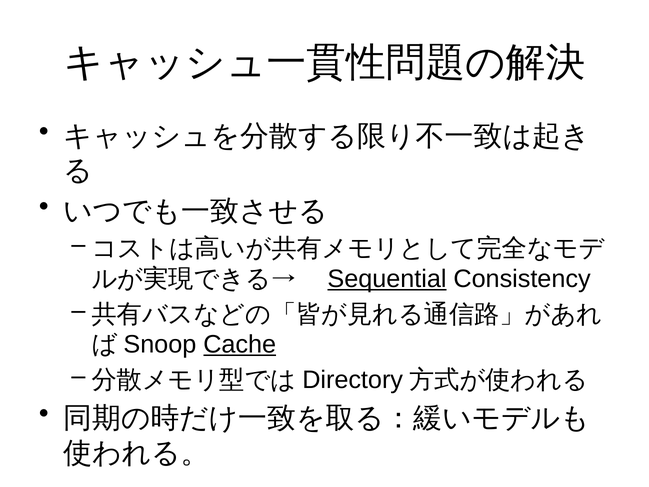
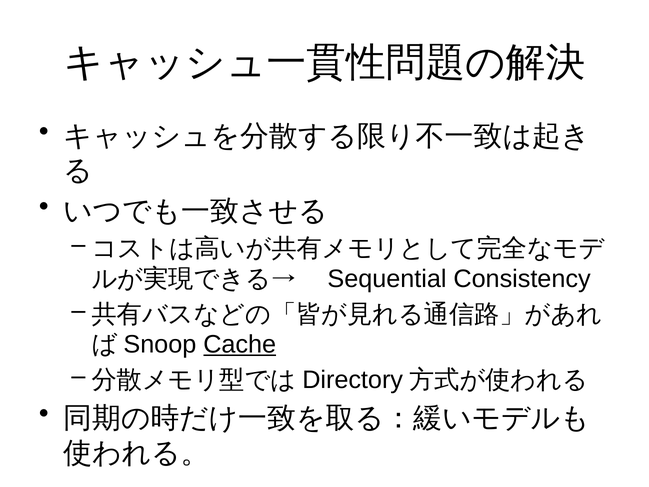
Sequential underline: present -> none (387, 279)
